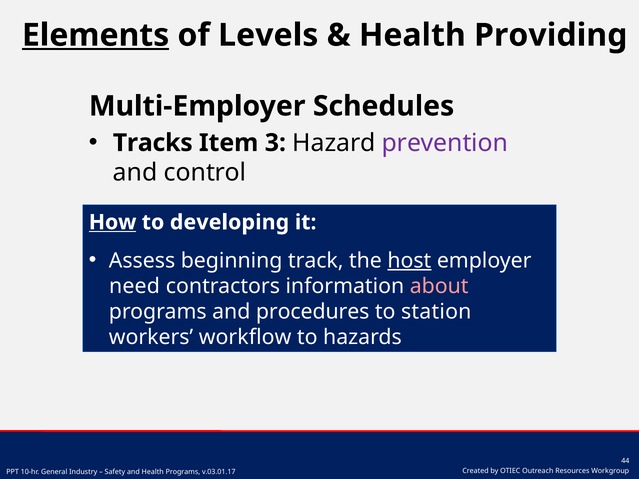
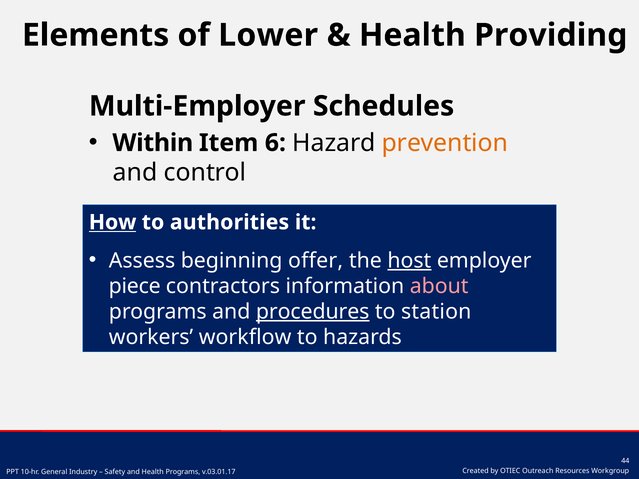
Elements underline: present -> none (96, 35)
Levels: Levels -> Lower (268, 35)
Tracks: Tracks -> Within (153, 143)
3: 3 -> 6 (275, 143)
prevention colour: purple -> orange (445, 143)
developing: developing -> authorities (230, 222)
track: track -> offer (316, 261)
need: need -> piece (135, 286)
procedures underline: none -> present (313, 312)
